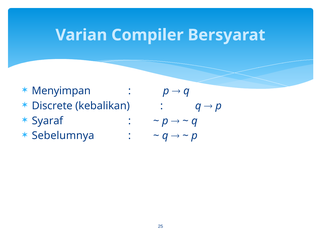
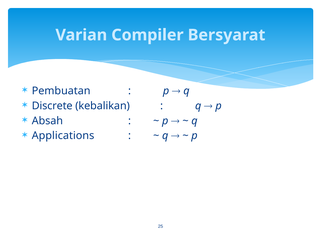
Menyimpan: Menyimpan -> Pembuatan (61, 91)
Syaraf: Syaraf -> Absah (47, 121)
Sebelumnya: Sebelumnya -> Applications (63, 136)
